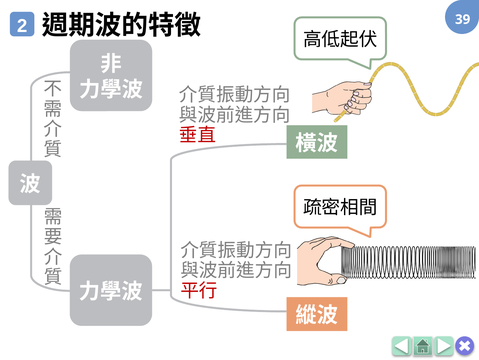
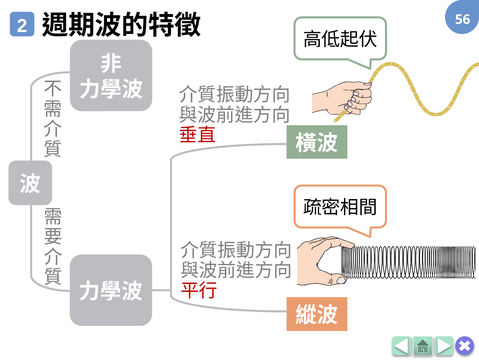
39: 39 -> 56 (463, 19)
